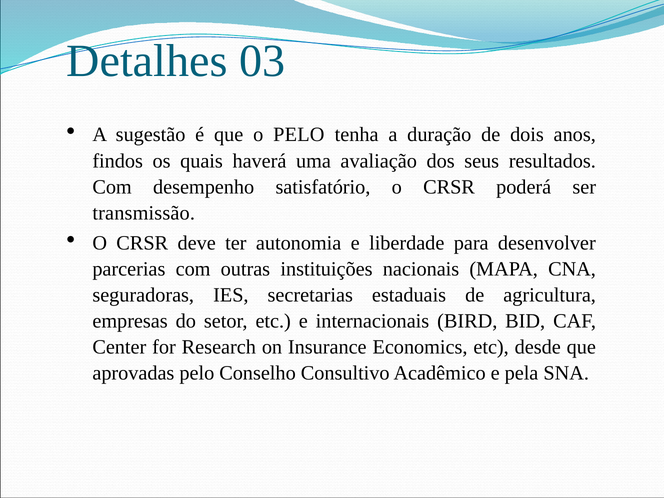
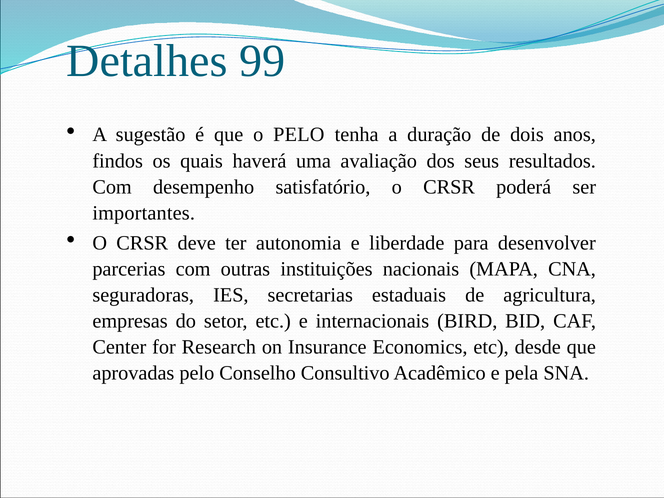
03: 03 -> 99 (262, 61)
transmissão: transmissão -> importantes (144, 213)
